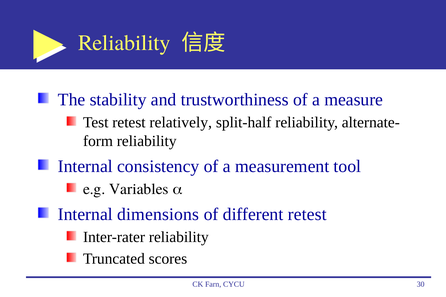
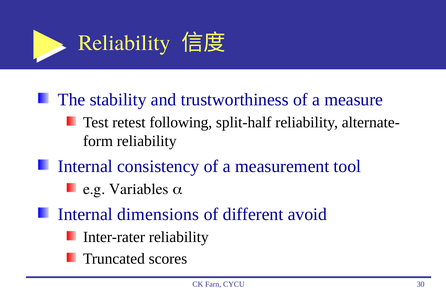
relatively: relatively -> following (181, 122)
different retest: retest -> avoid (307, 214)
